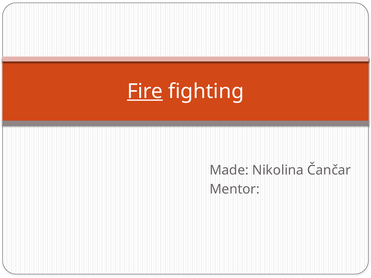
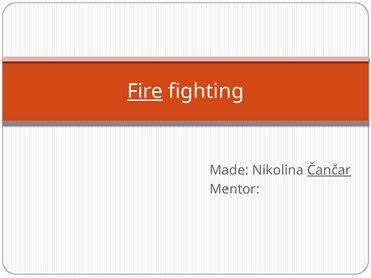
Čančar underline: none -> present (329, 170)
